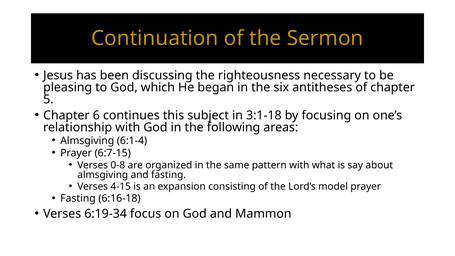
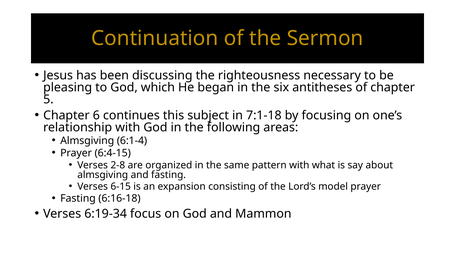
3:1-18: 3:1-18 -> 7:1-18 (264, 116)
6:7-15: 6:7-15 -> 6:4-15 (113, 153)
0-8: 0-8 -> 2-8 (118, 165)
4-15: 4-15 -> 6-15 (121, 186)
